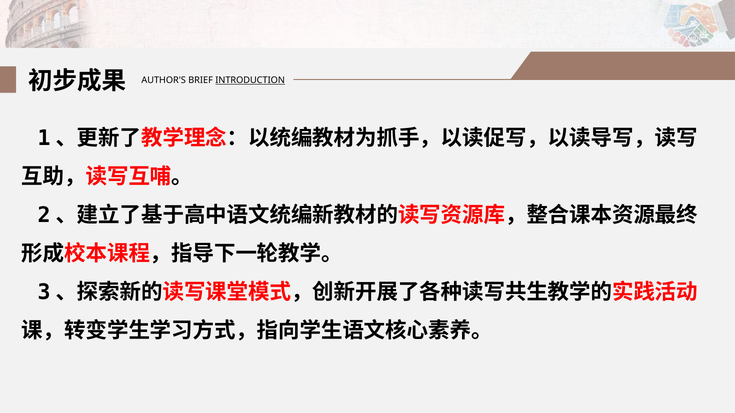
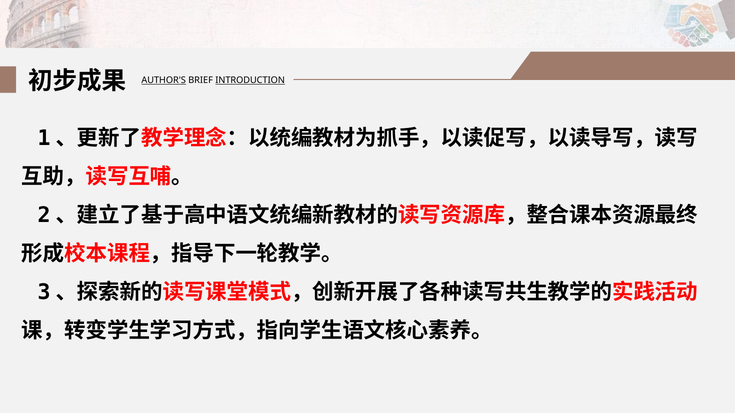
AUTHOR'S underline: none -> present (164, 80)
